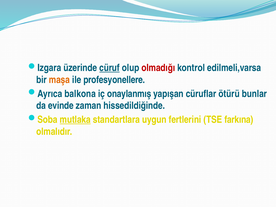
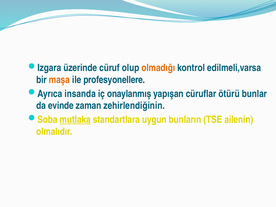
cüruf underline: present -> none (110, 68)
olmadığı colour: red -> orange (158, 68)
balkona: balkona -> insanda (80, 94)
hissedildiğinde: hissedildiğinde -> zehirlendiğinin (134, 106)
fertlerini: fertlerini -> bunların (185, 120)
farkına: farkına -> ailenin (239, 120)
